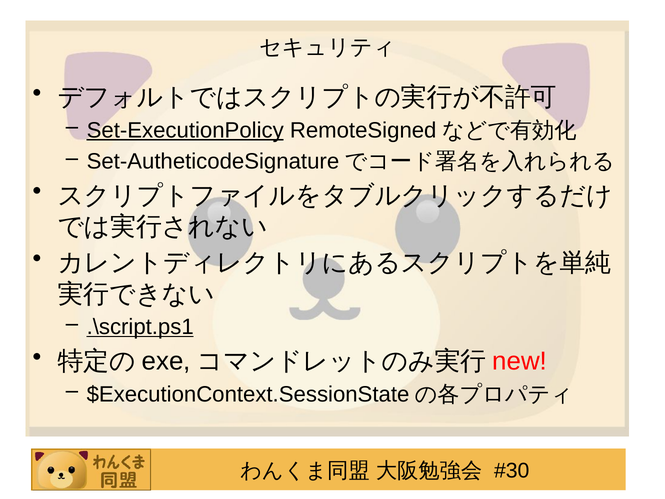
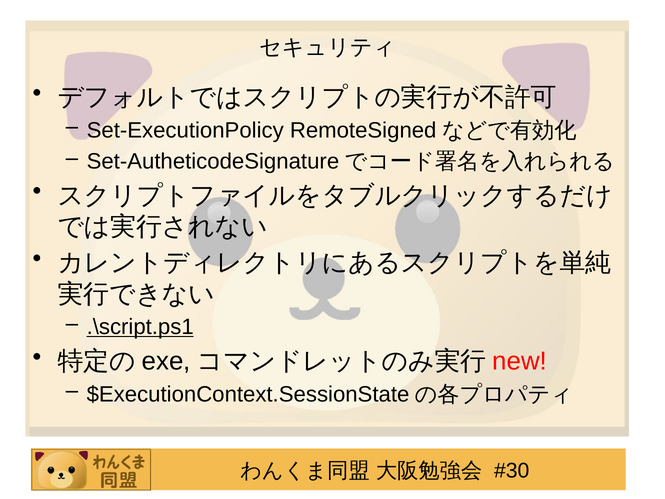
Set-ExecutionPolicy underline: present -> none (185, 130)
